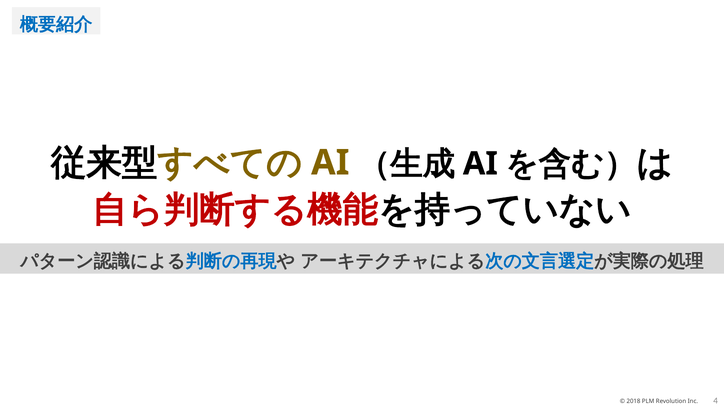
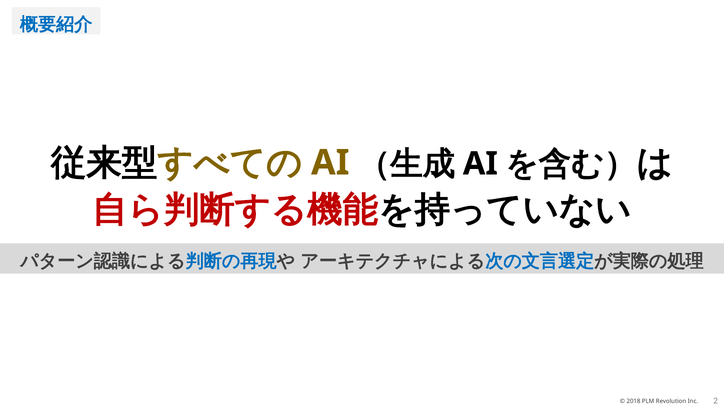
4: 4 -> 2 (716, 401)
